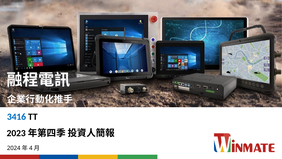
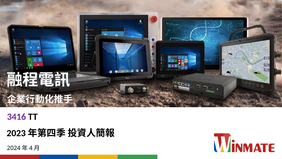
3416 colour: blue -> purple (16, 116)
